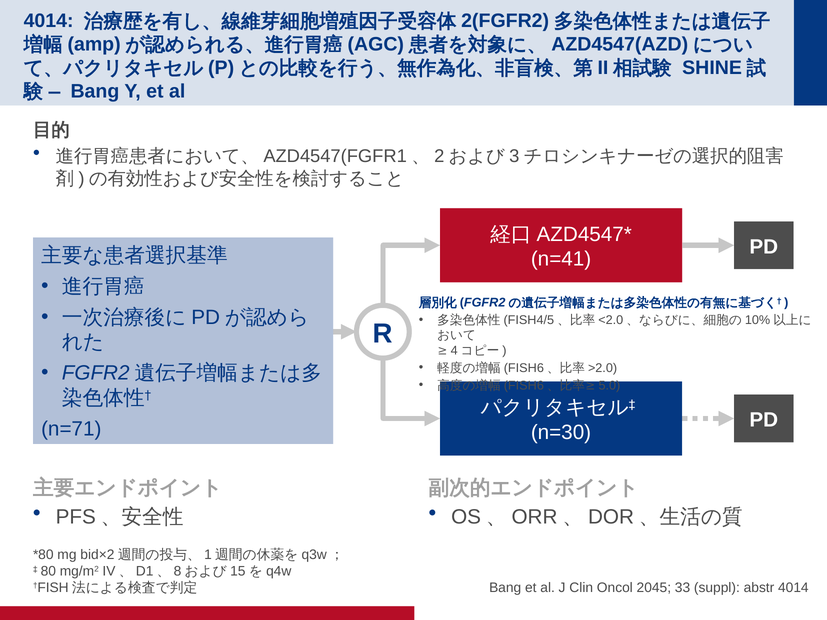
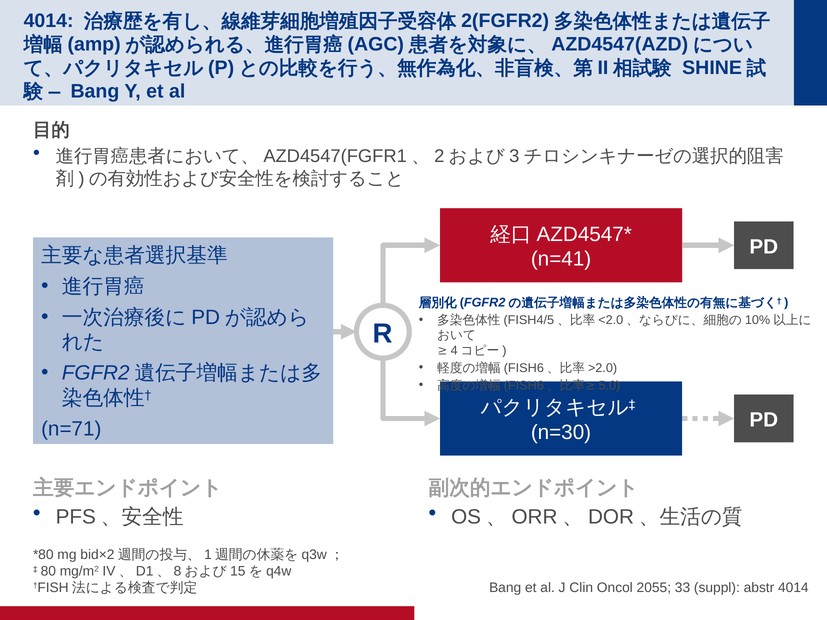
2045: 2045 -> 2055 (654, 588)
